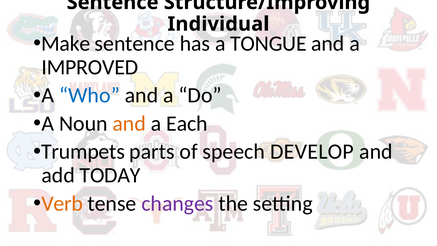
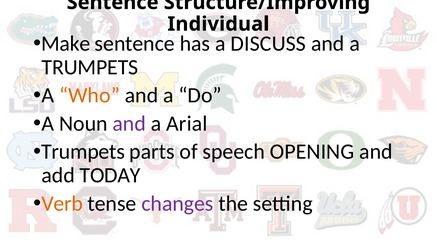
TONGUE: TONGUE -> DISCUSS (268, 44)
IMPROVED: IMPROVED -> TRUMPETS (90, 67)
Who colour: blue -> orange (89, 95)
and colour: orange -> purple (129, 123)
Each: Each -> Arial (187, 123)
DEVELOP: DEVELOP -> OPENING (312, 152)
